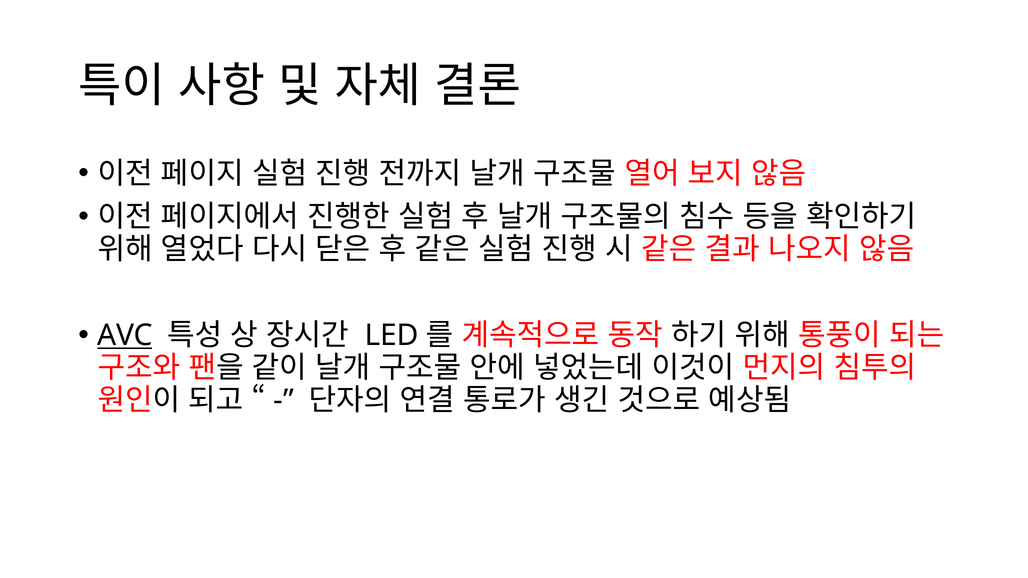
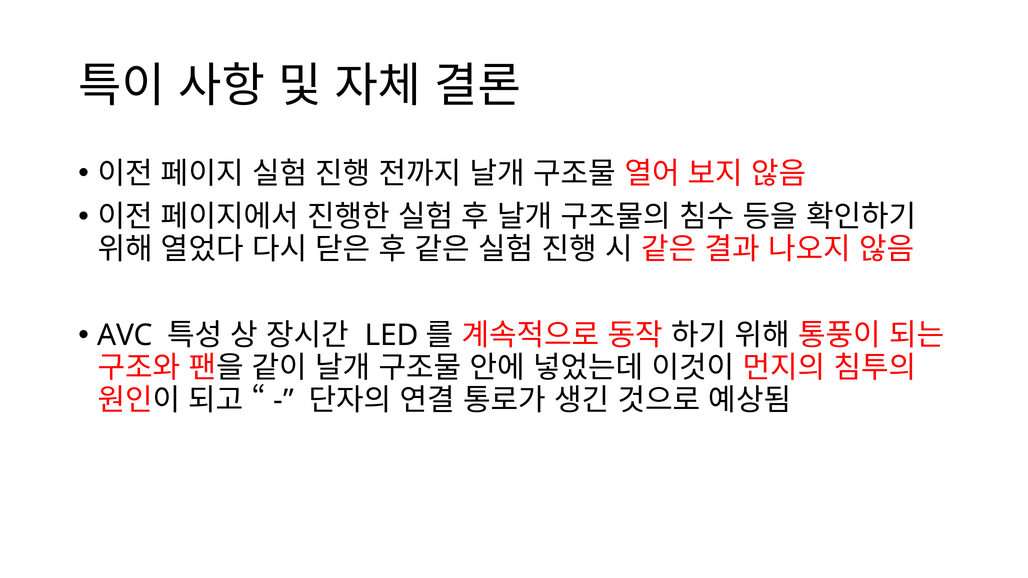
AVC underline: present -> none (125, 336)
